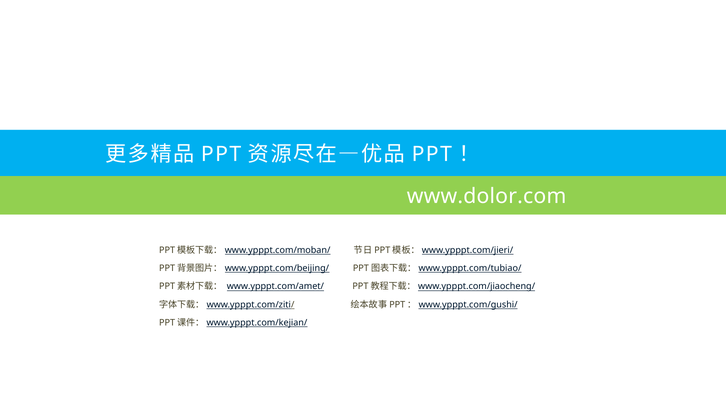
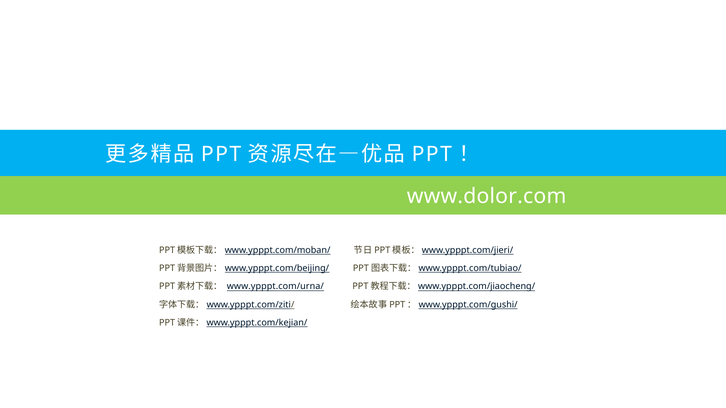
www.ypppt.com/amet/: www.ypppt.com/amet/ -> www.ypppt.com/urna/ (275, 287)
